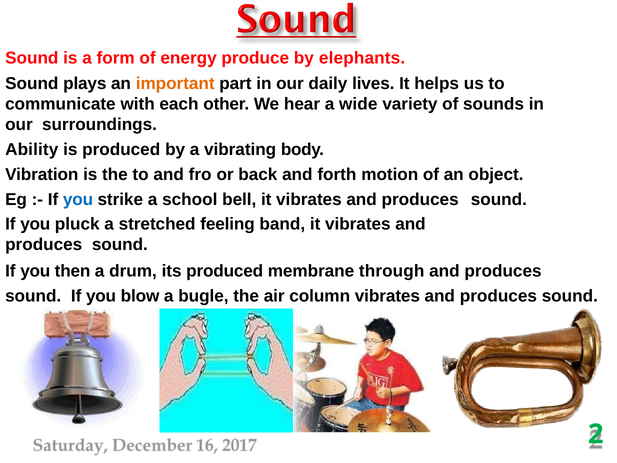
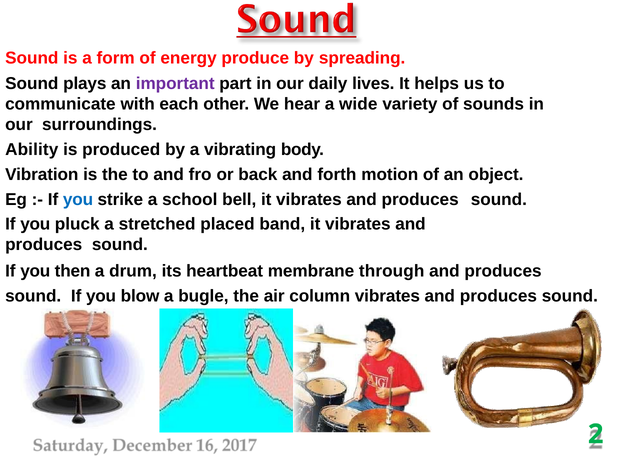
elephants: elephants -> spreading (362, 58)
important colour: orange -> purple (175, 84)
feeling: feeling -> placed (227, 224)
its produced: produced -> heartbeat (225, 271)
